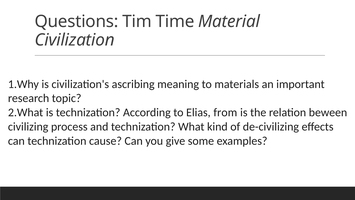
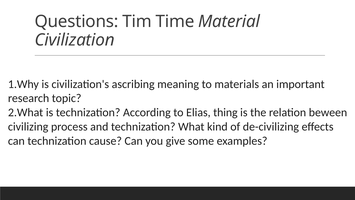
from: from -> thing (225, 112)
